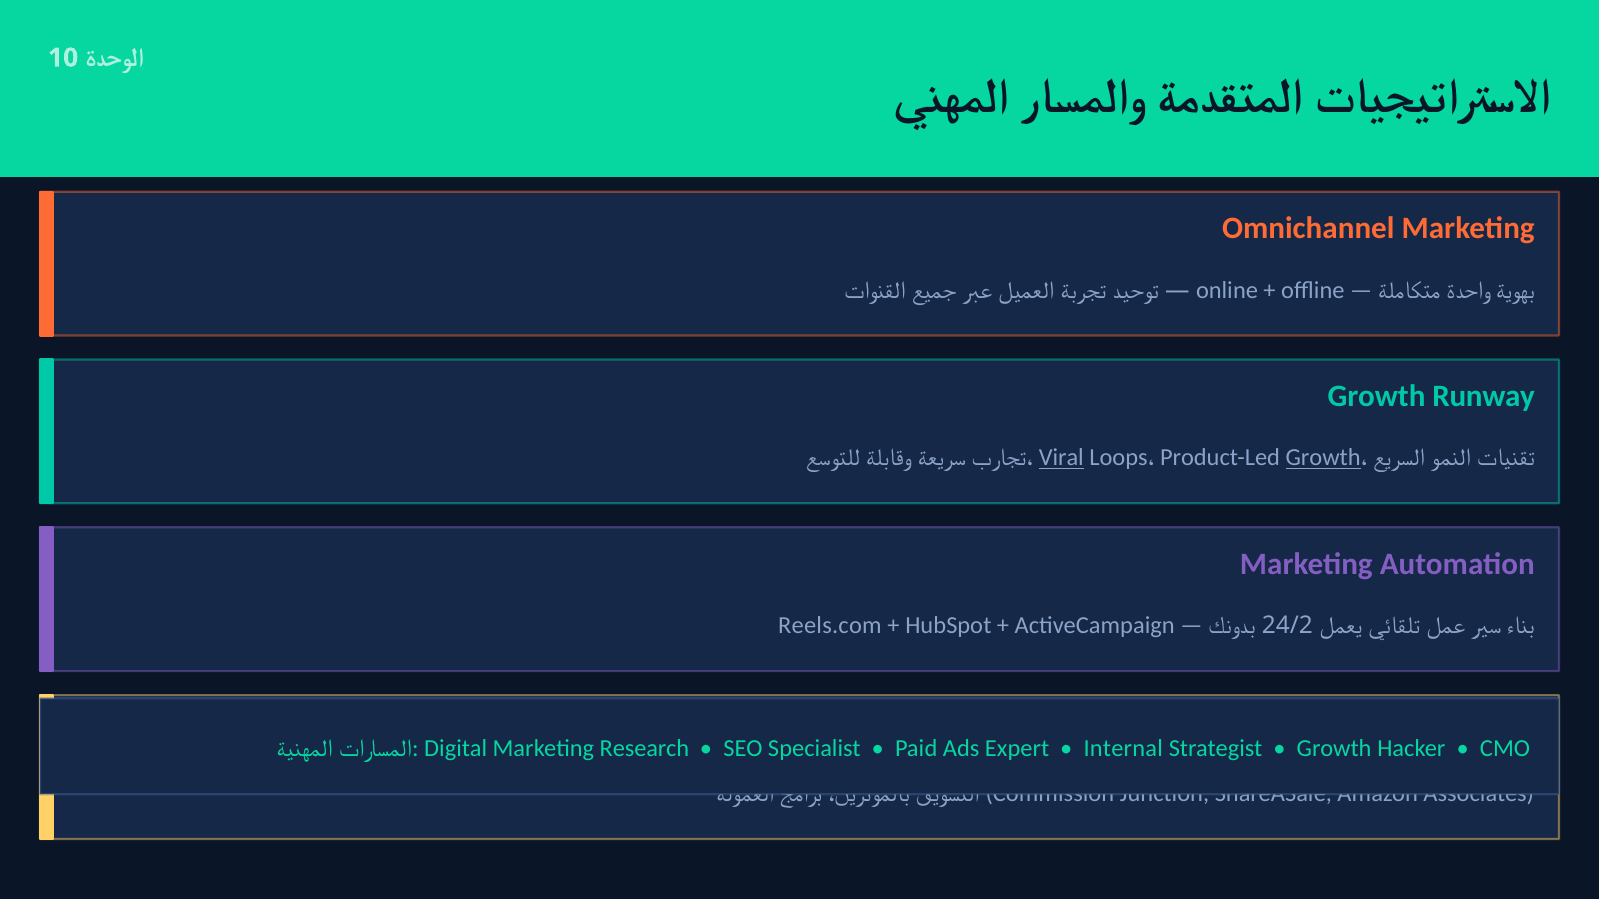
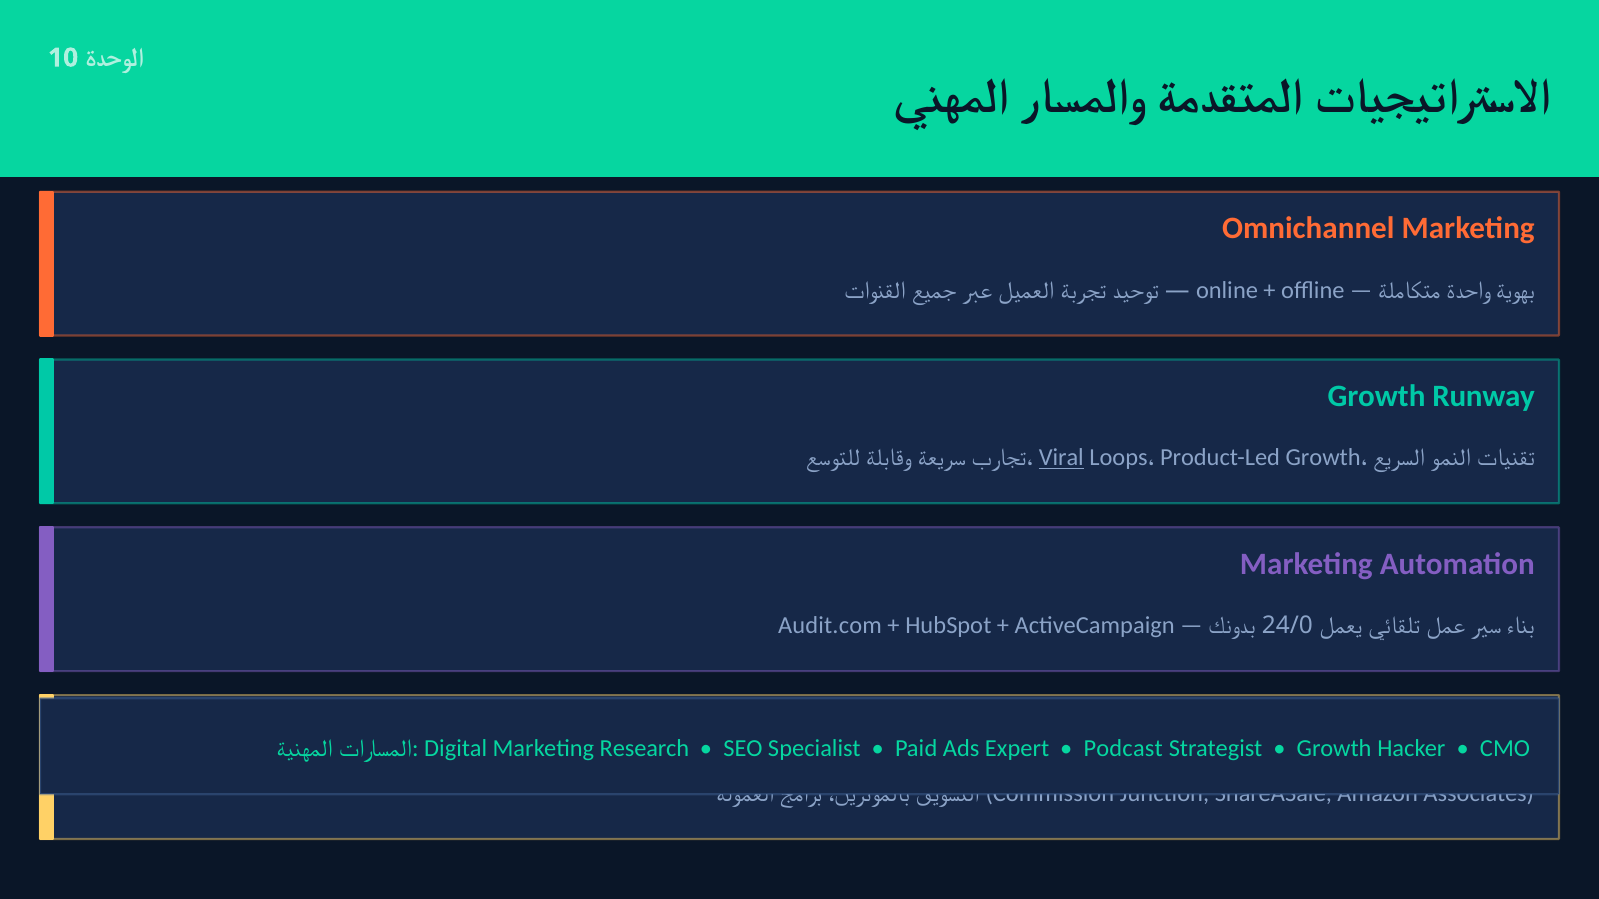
Growth underline: present -> none (1323, 458)
Reels.com: Reels.com -> Audit.com (830, 626)
24/2: 24/2 -> 24/0 (1287, 626)
Internal: Internal -> Podcast (1123, 748)
